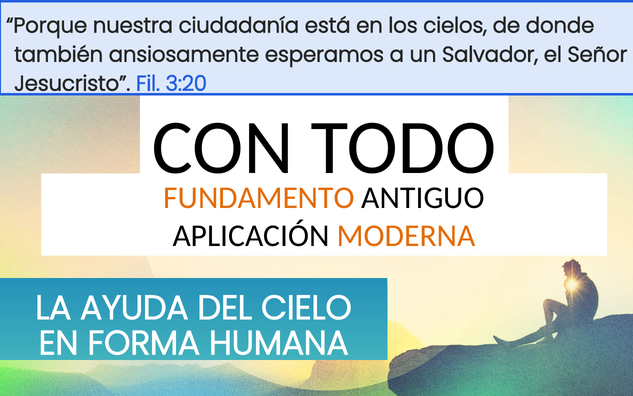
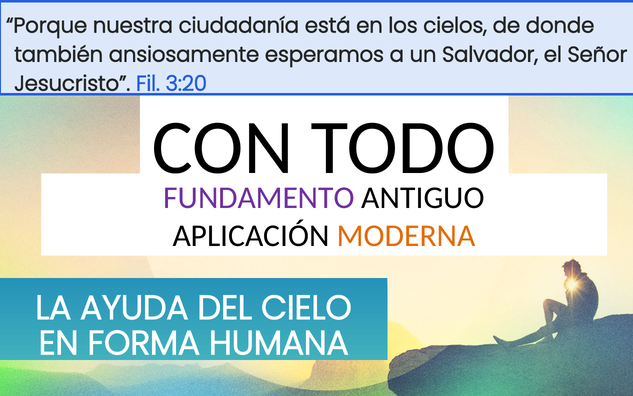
FUNDAMENTO colour: orange -> purple (259, 198)
